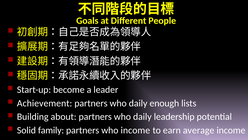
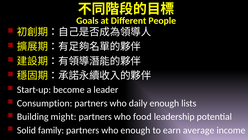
Achievement: Achievement -> Consumption (45, 103)
about: about -> might (64, 116)
daily: daily -> food (142, 116)
who income: income -> enough (135, 130)
